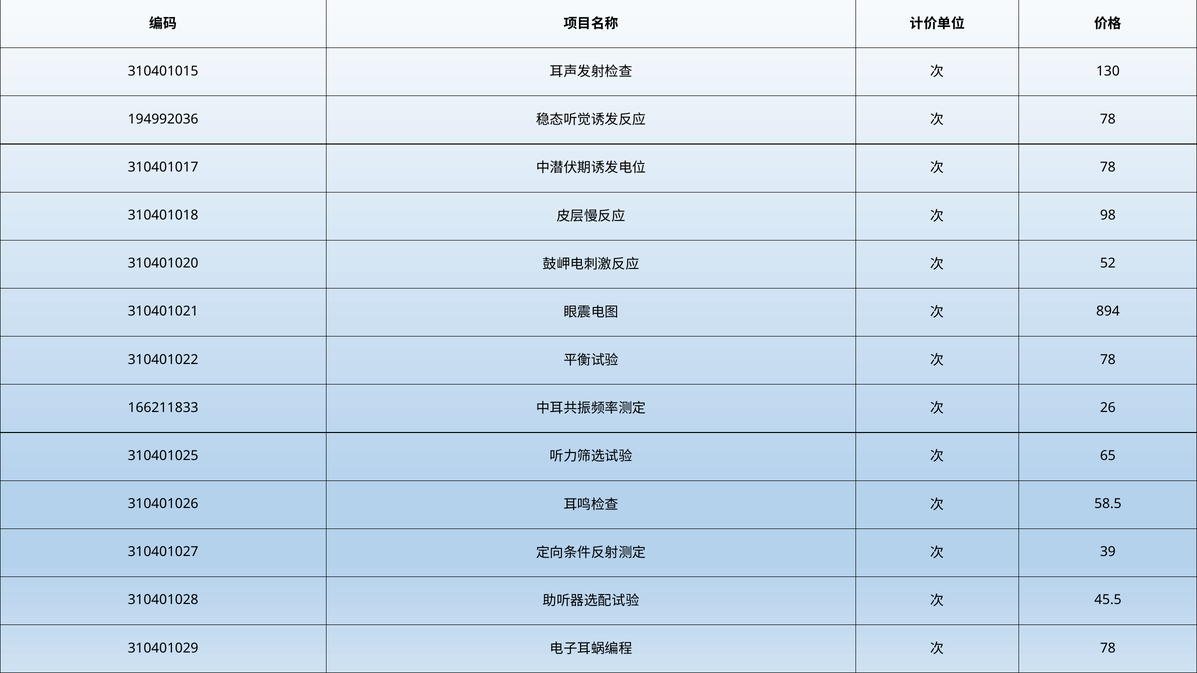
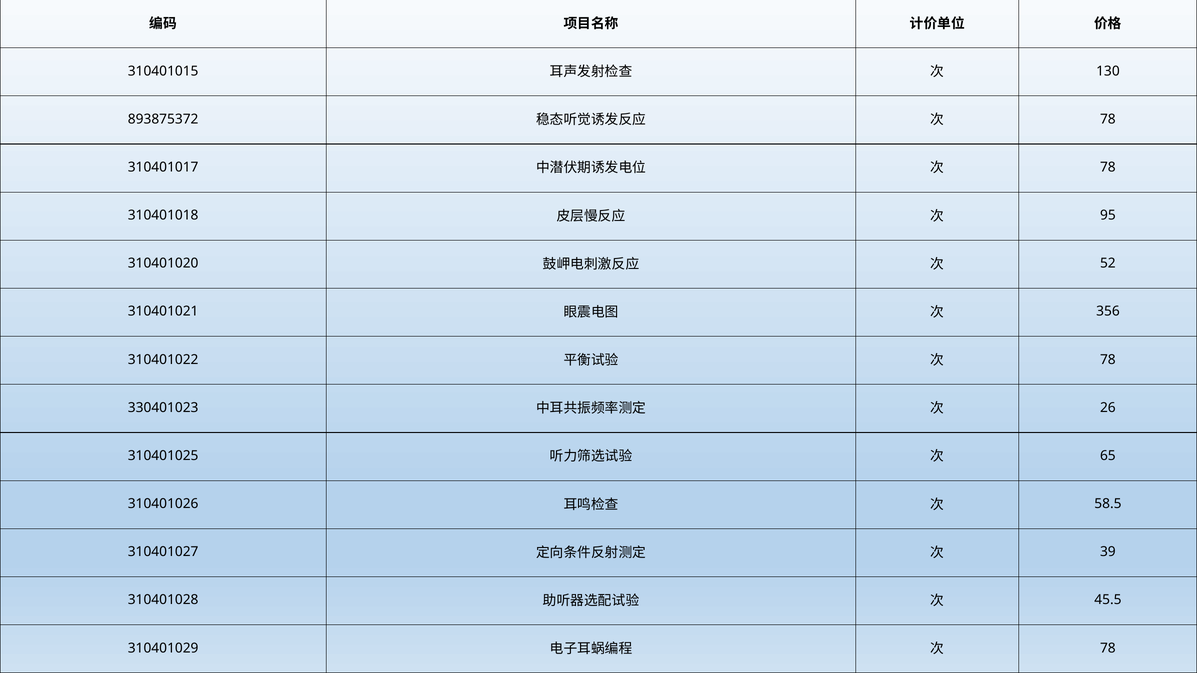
194992036: 194992036 -> 893875372 (163, 119)
98: 98 -> 95 (1108, 215)
894: 894 -> 356 (1108, 312)
166211833: 166211833 -> 330401023 (163, 408)
